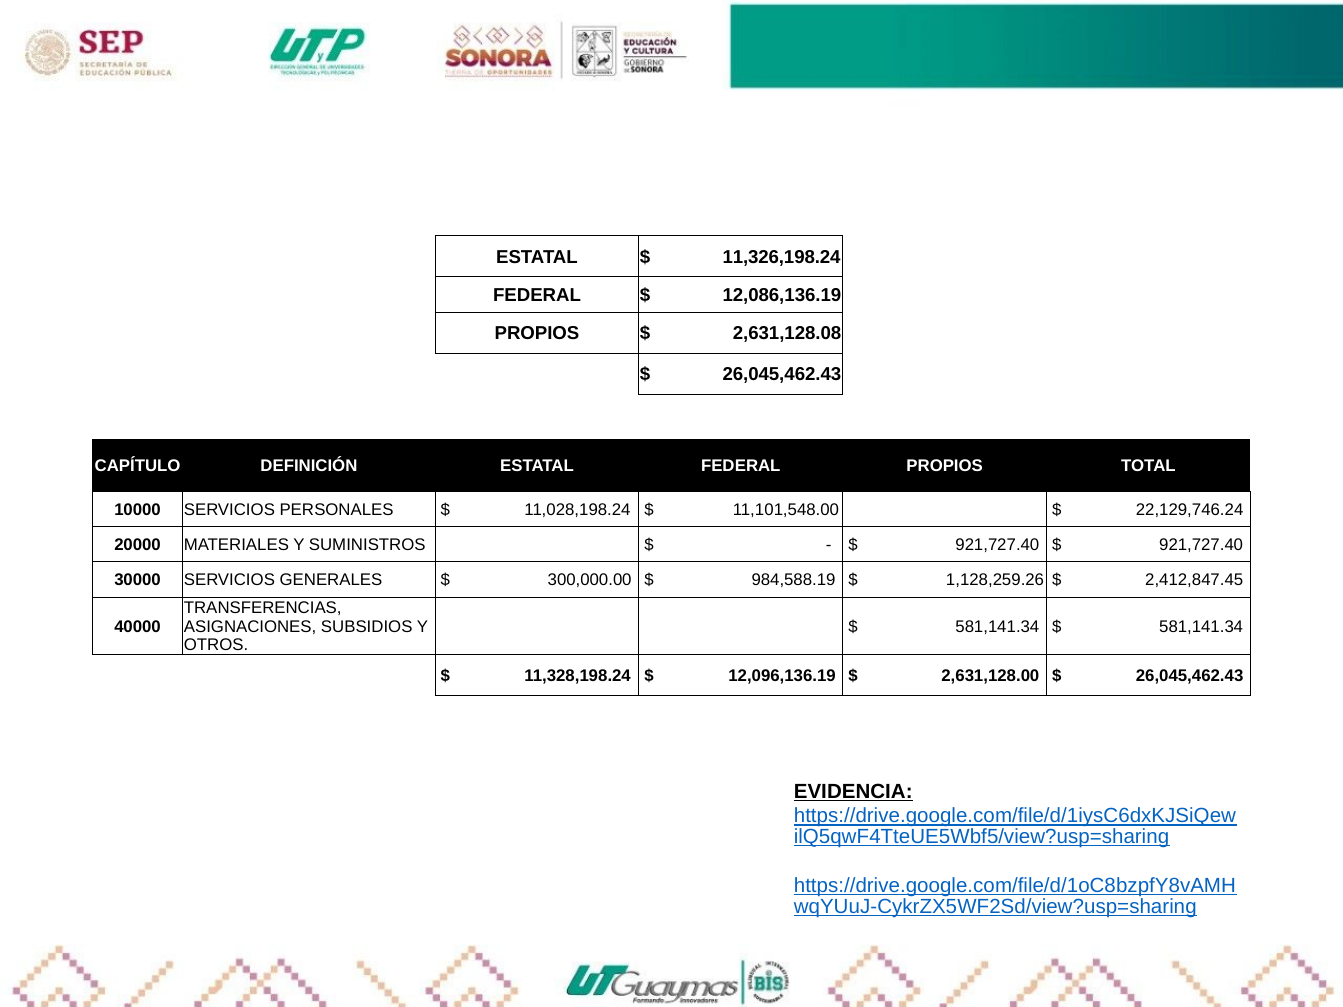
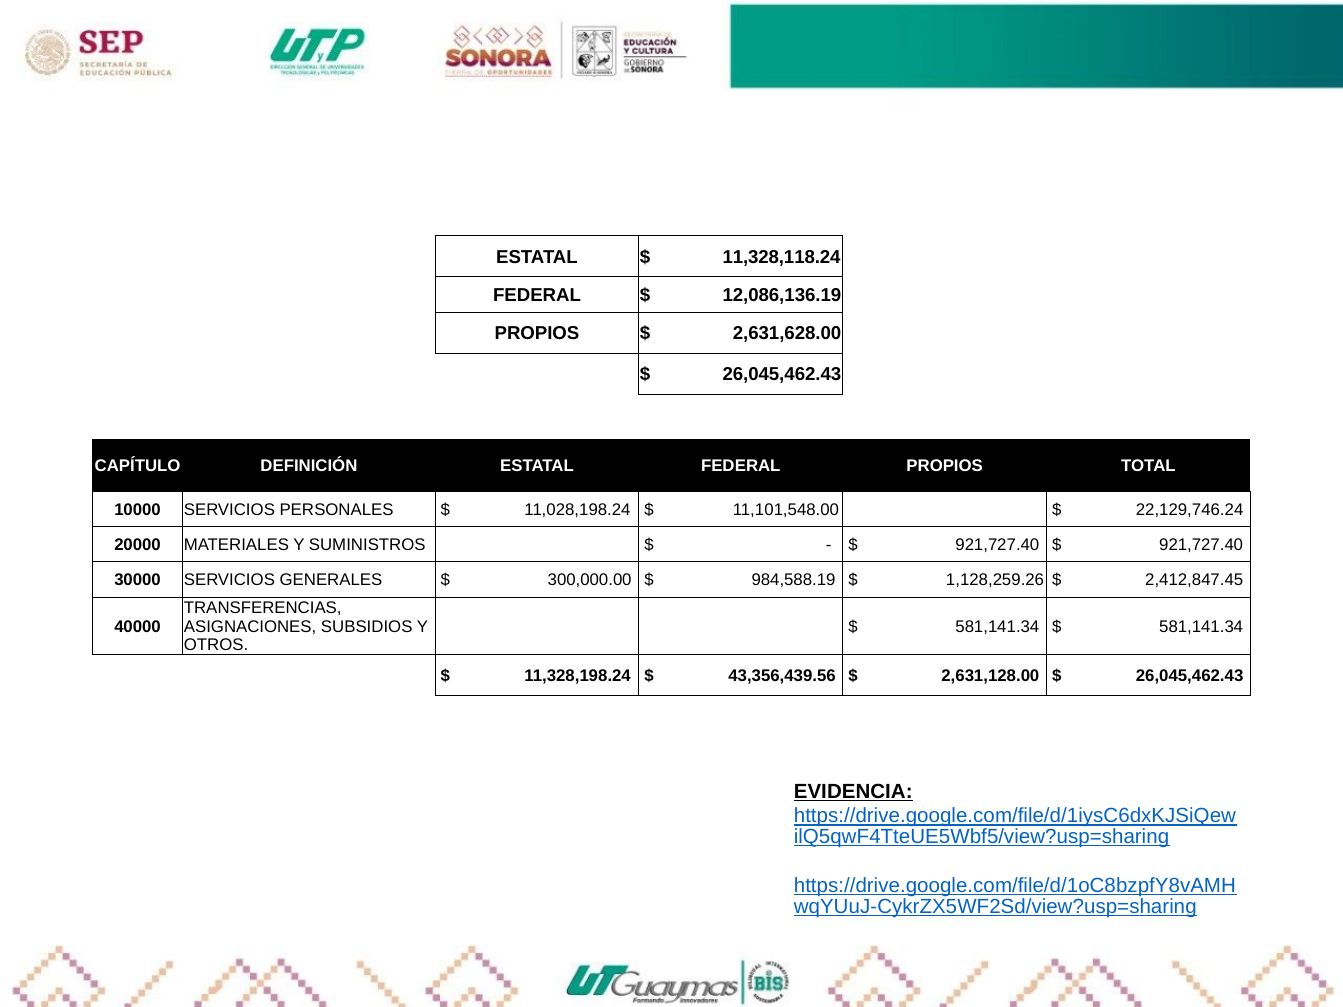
11,326,198.24: 11,326,198.24 -> 11,328,118.24 (782, 257)
2,631,128.08: 2,631,128.08 -> 2,631,628.00 (787, 334)
12,096,136.19: 12,096,136.19 -> 43,356,439.56 (782, 676)
